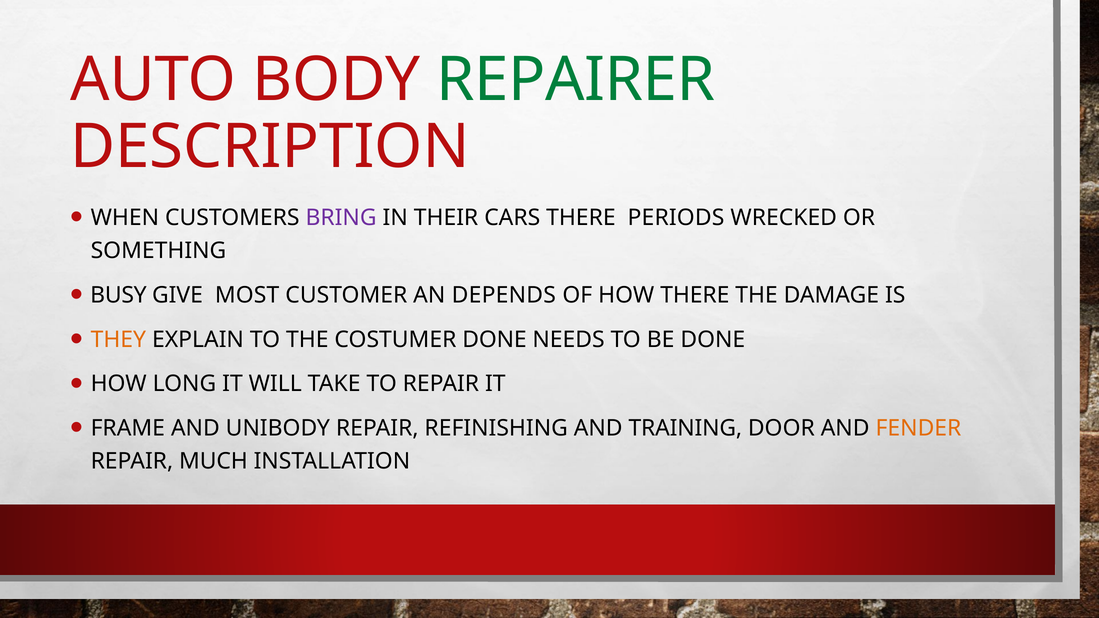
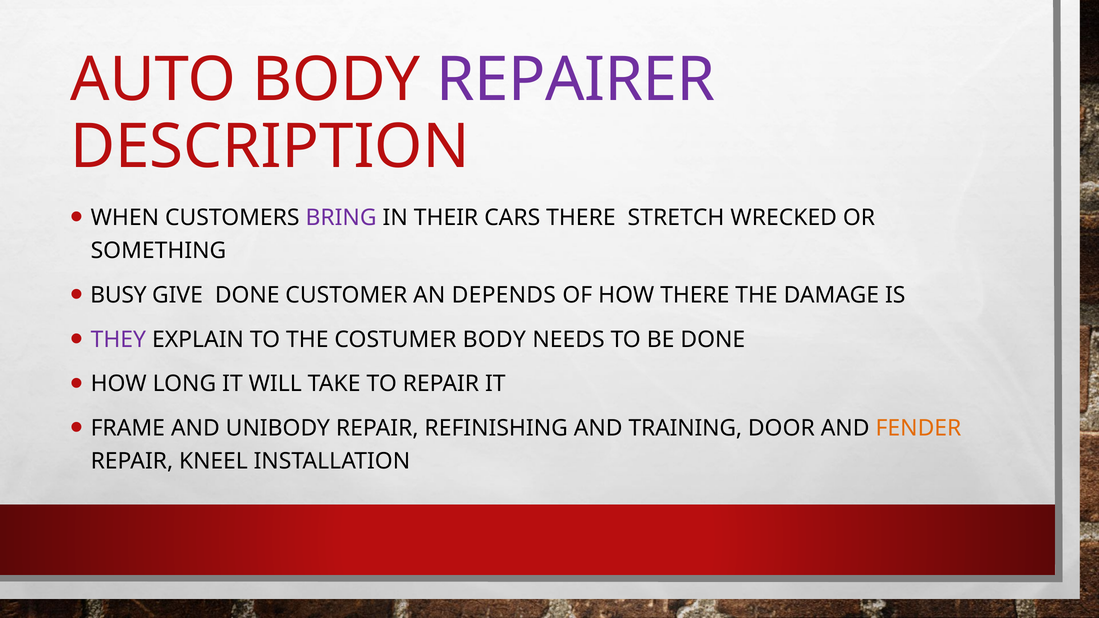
REPAIRER colour: green -> purple (576, 80)
PERIODS: PERIODS -> STRETCH (676, 218)
GIVE MOST: MOST -> DONE (247, 295)
THEY colour: orange -> purple (118, 340)
COSTUMER DONE: DONE -> BODY (494, 340)
MUCH: MUCH -> KNEEL (213, 461)
